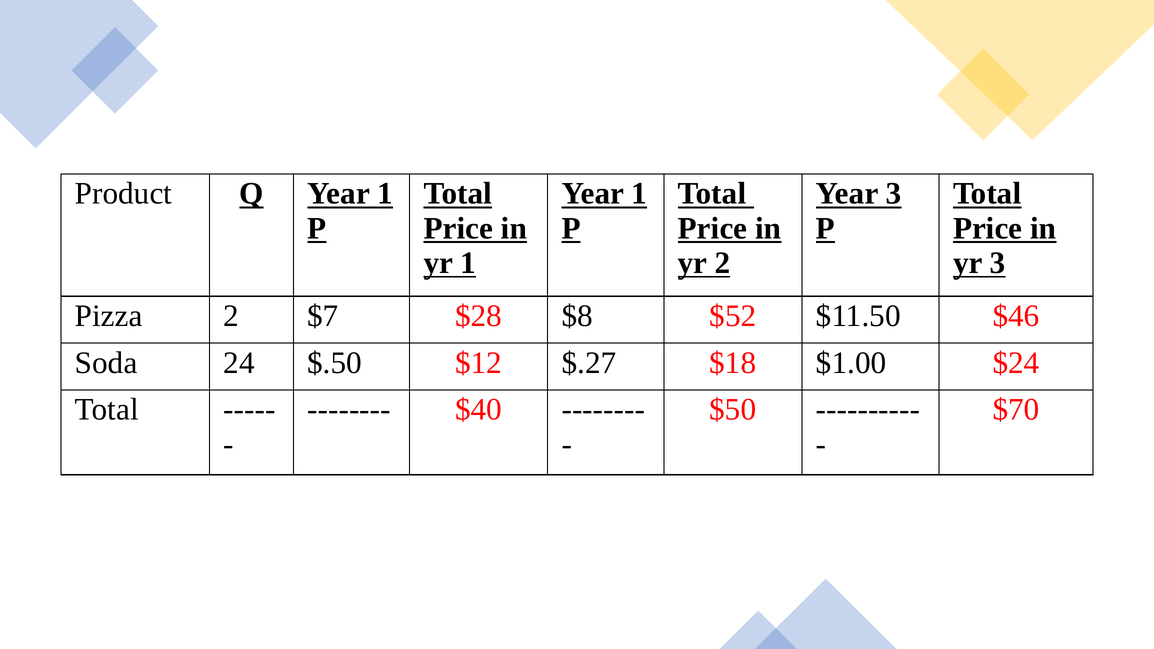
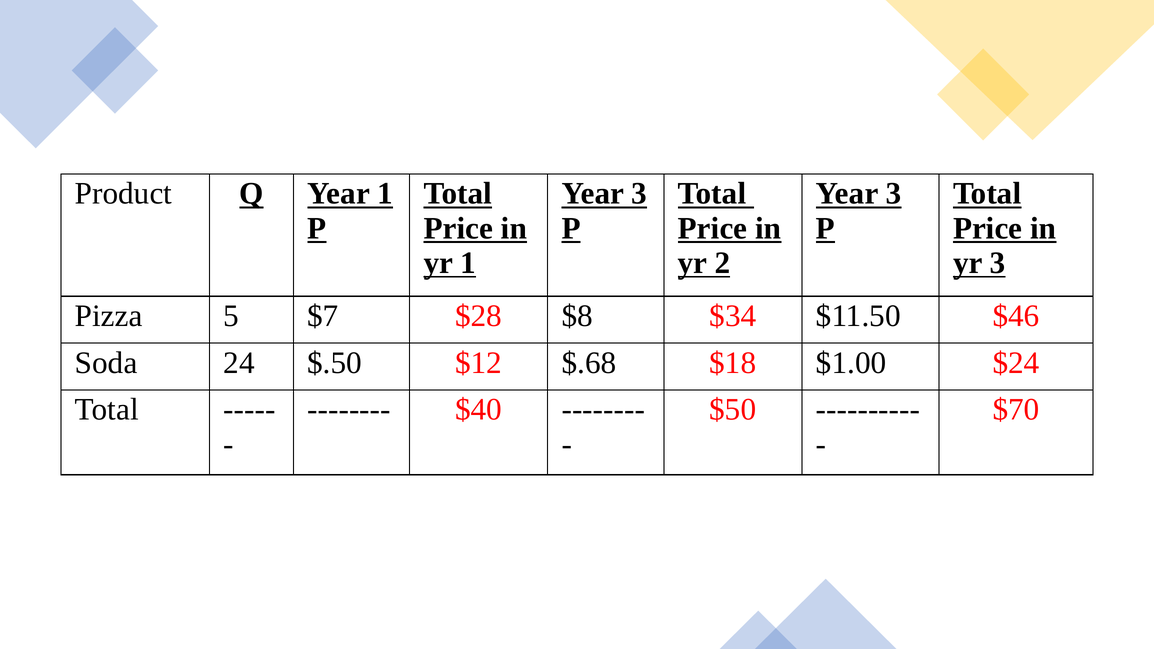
1: 1 -> 3 (639, 194)
Pizza 2: 2 -> 5 (231, 316)
$52: $52 -> $34 (733, 316)
$.27: $.27 -> $.68 (589, 363)
